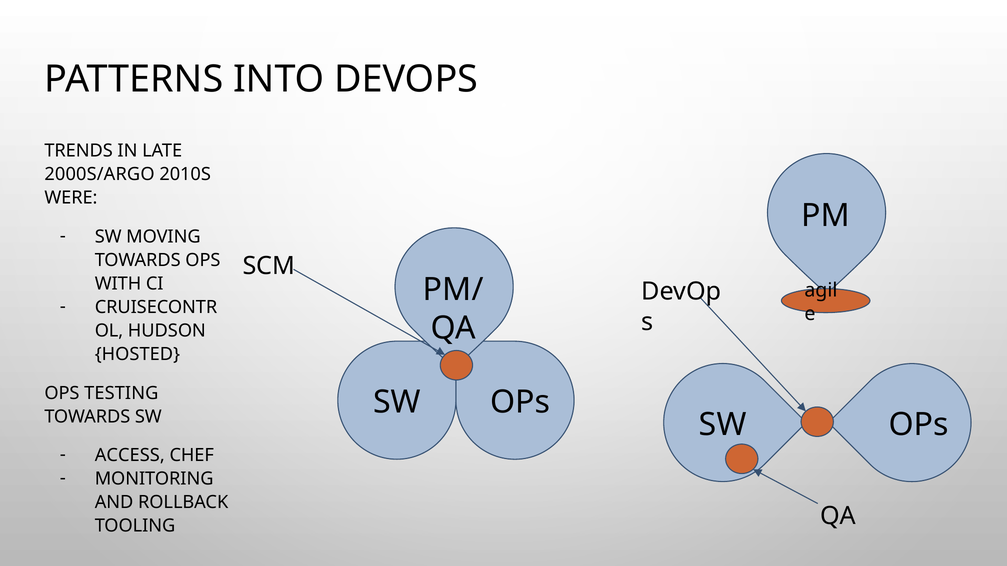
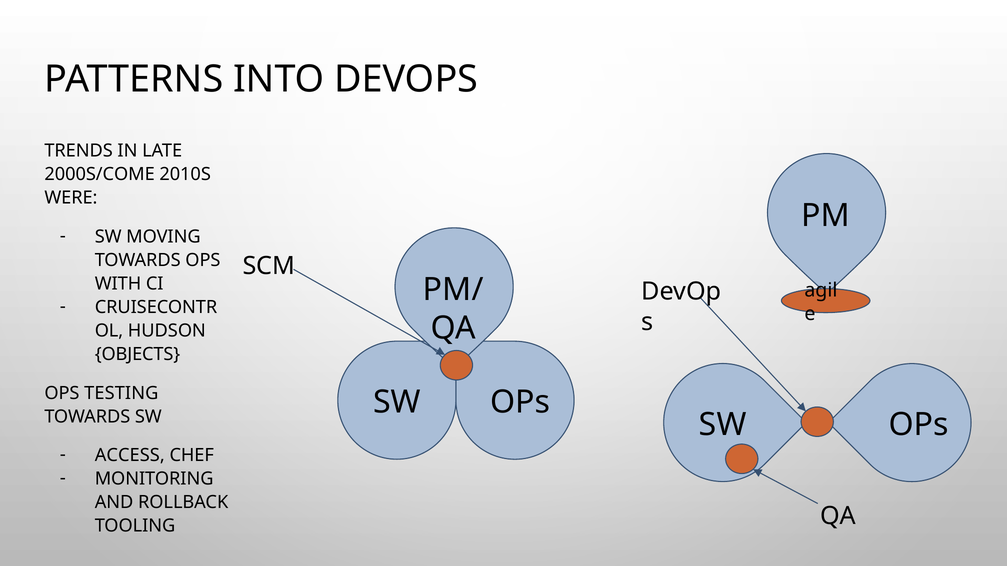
2000S/ARGO: 2000S/ARGO -> 2000S/COME (100, 175)
HOSTED: HOSTED -> OBJECTS (137, 355)
